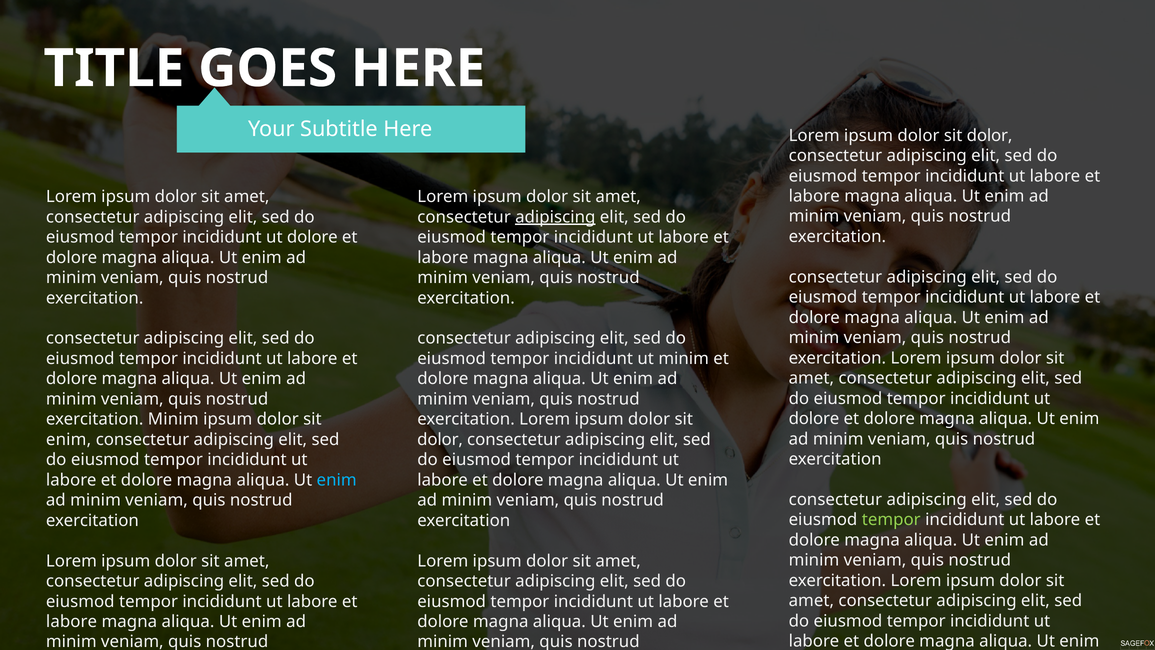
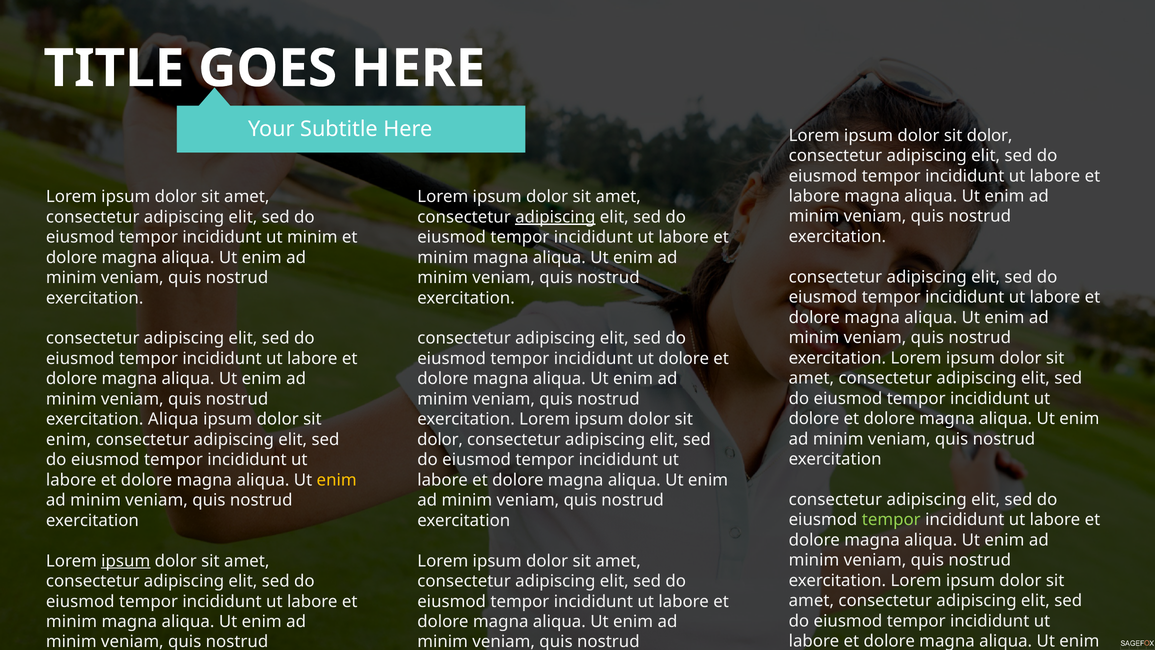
dolore: dolore -> minim (312, 237)
labore: labore -> minim (443, 257)
minim: minim -> dolore (684, 358)
exercitation Minim: Minim -> Aliqua (173, 419)
enim colour: light blue -> yellow (337, 480)
ipsum underline: none -> present (126, 561)
labore: labore -> minim (71, 621)
